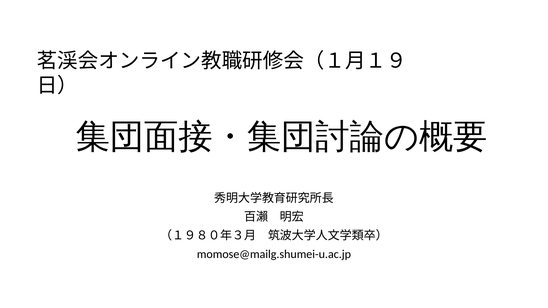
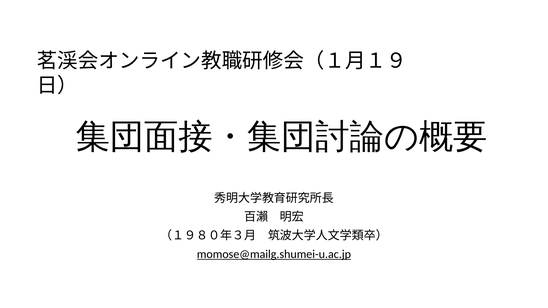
momose@mailg.shumei-u.ac.jp underline: none -> present (274, 254)
